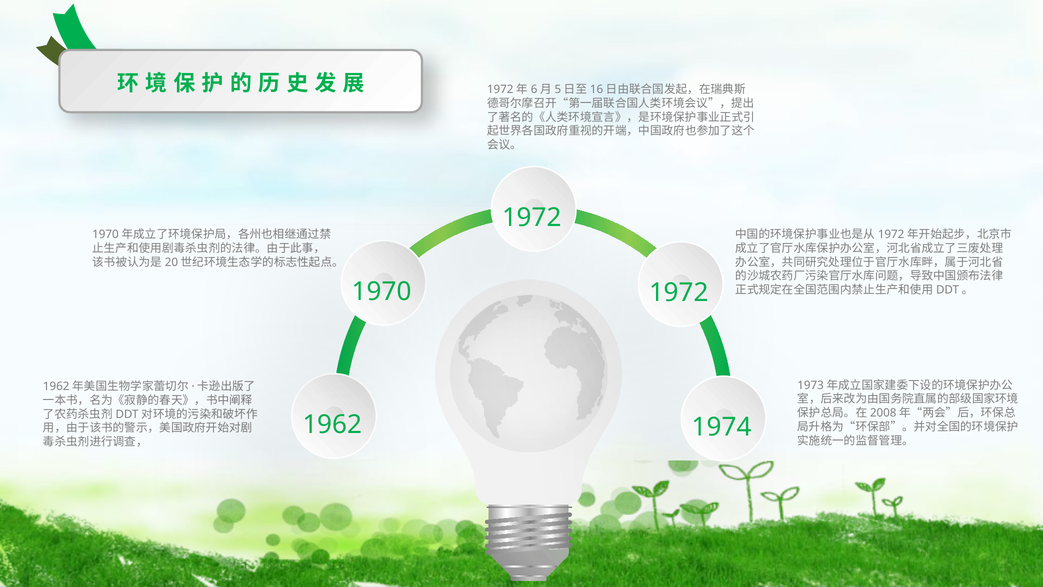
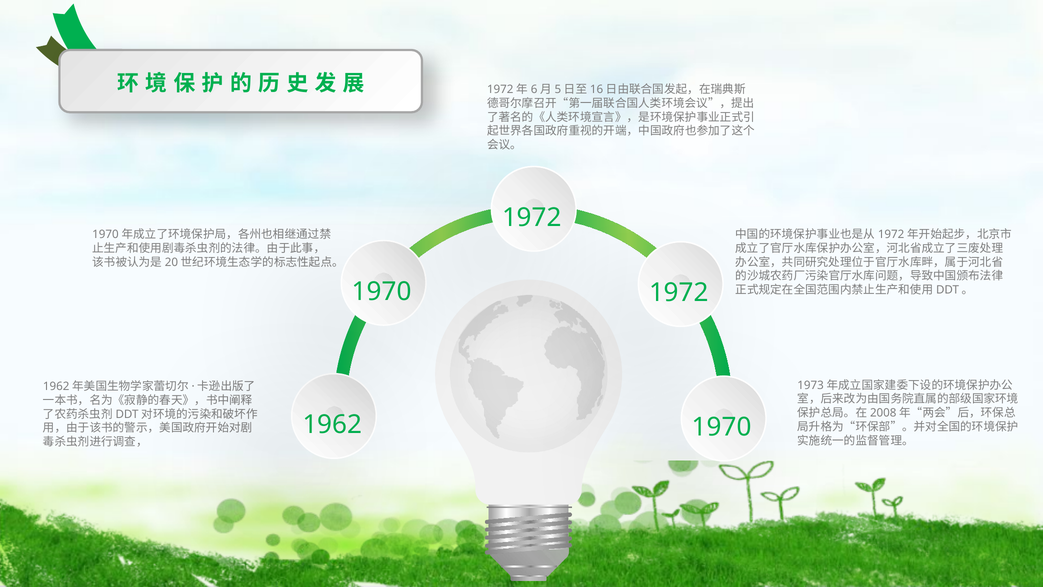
1974: 1974 -> 1970 (722, 427)
